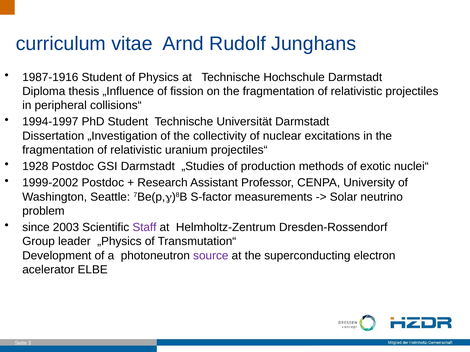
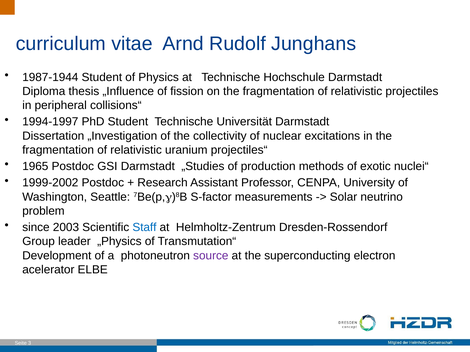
1987-1916: 1987-1916 -> 1987-1944 (50, 77)
1928: 1928 -> 1965 (35, 167)
Staff colour: purple -> blue (144, 228)
